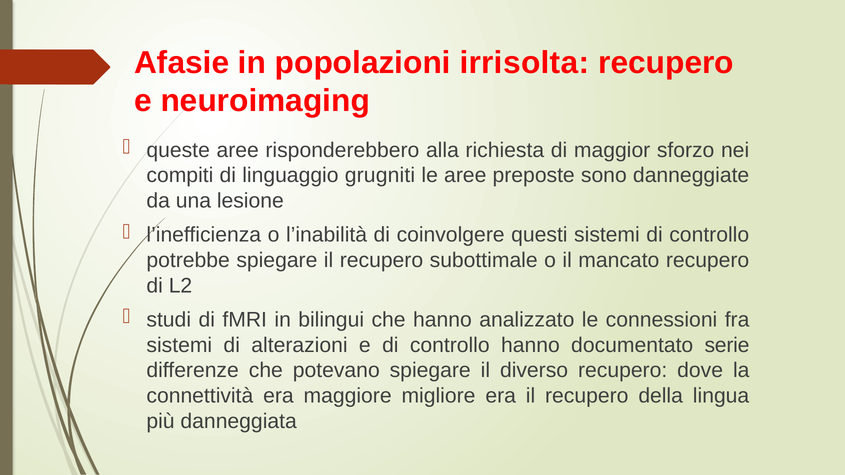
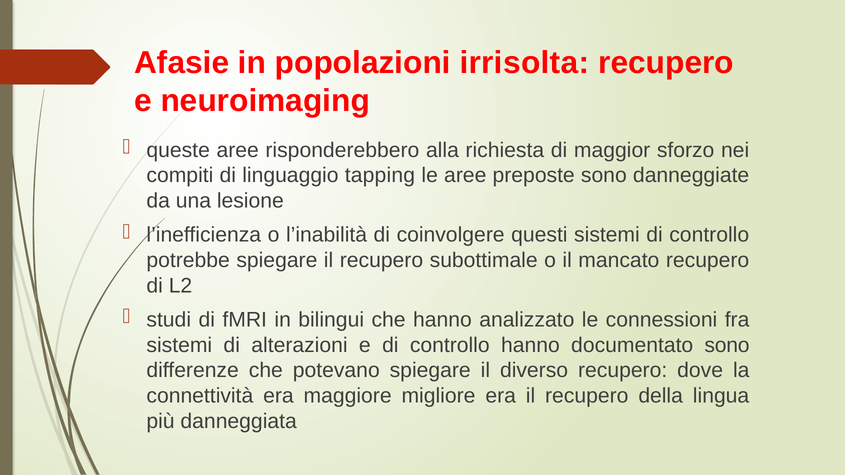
grugniti: grugniti -> tapping (380, 176)
documentato serie: serie -> sono (727, 345)
